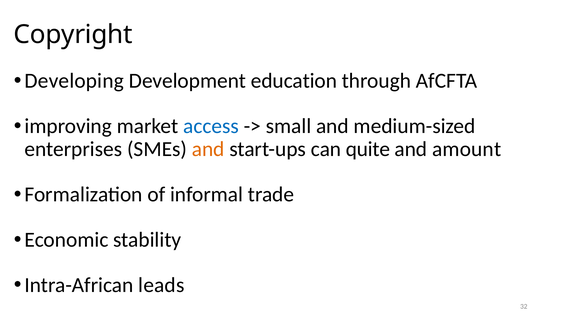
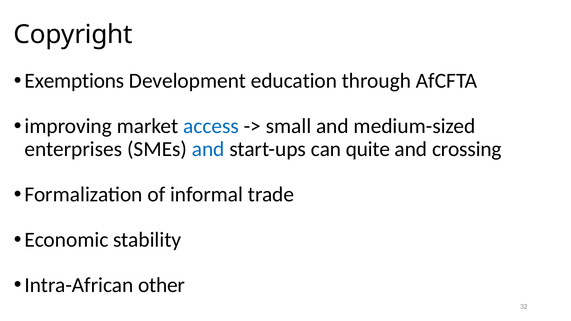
Developing: Developing -> Exemptions (74, 81)
and colour: orange -> blue (208, 149)
amount: amount -> crossing (467, 149)
leads: leads -> other (162, 285)
